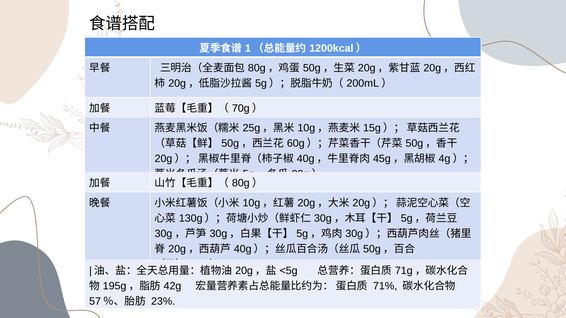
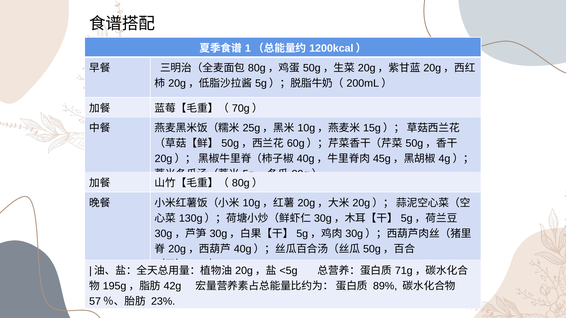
71%: 71% -> 89% (385, 286)
